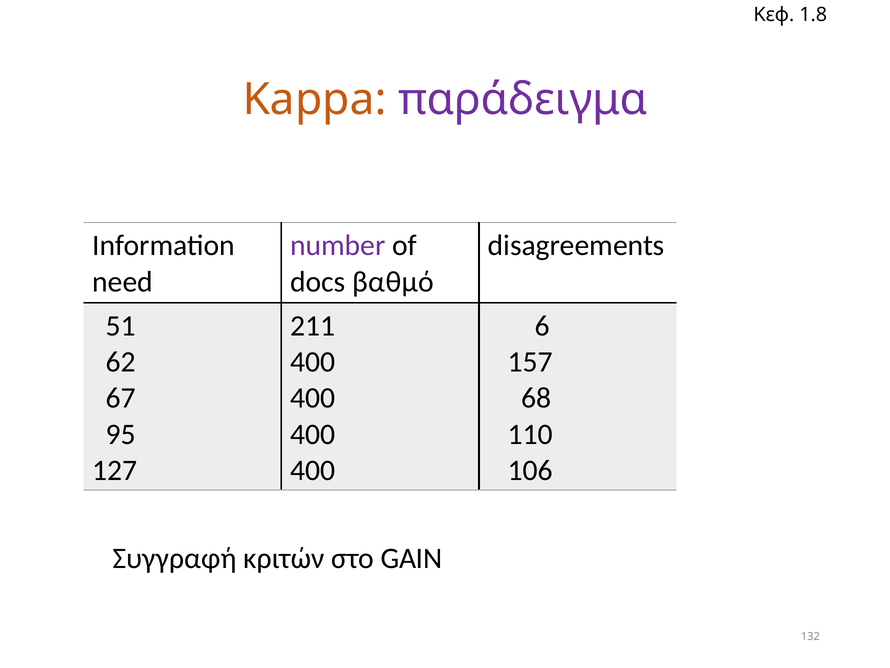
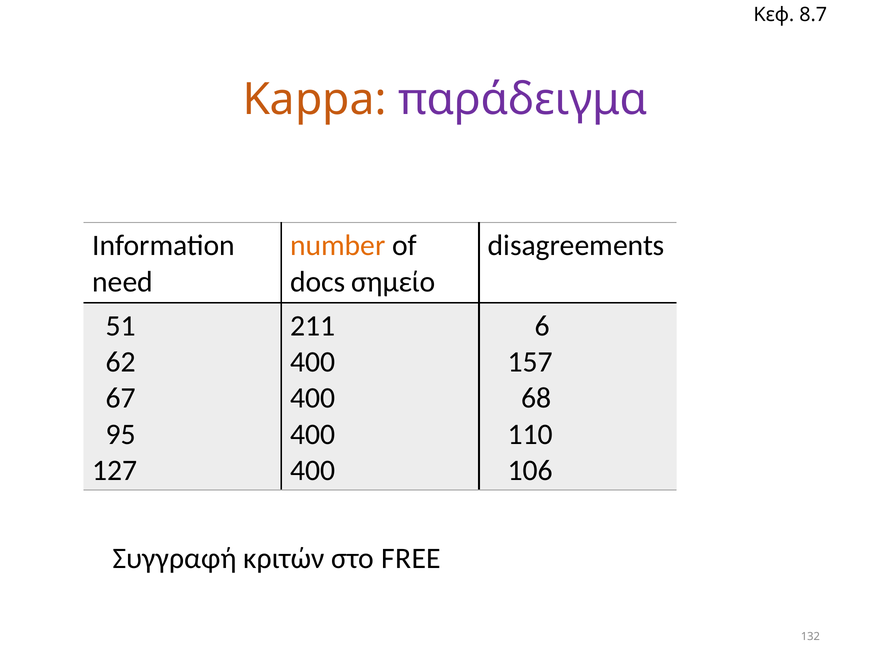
1.8: 1.8 -> 8.7 (813, 15)
number colour: purple -> orange (338, 245)
βαθμό: βαθμό -> σημείο (393, 282)
GAIN: GAIN -> FREE (411, 558)
